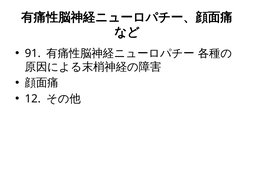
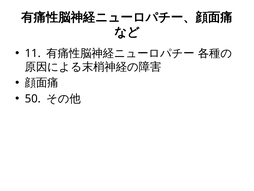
91: 91 -> 11 (33, 53)
12: 12 -> 50 (33, 98)
